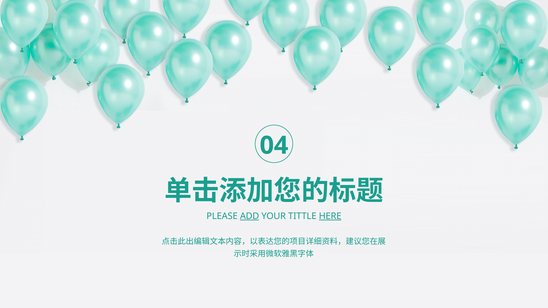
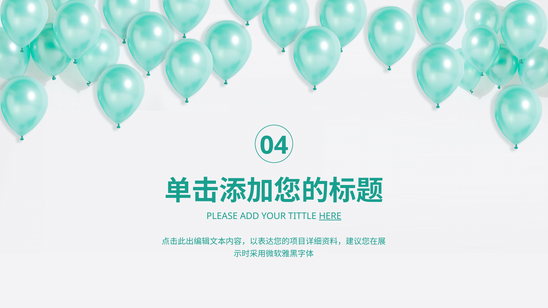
ADD underline: present -> none (250, 216)
